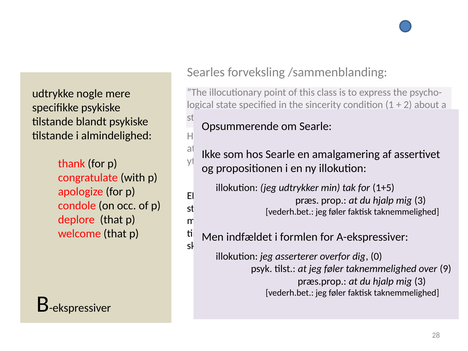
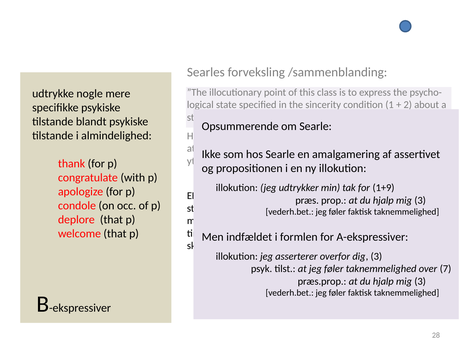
1+5: 1+5 -> 1+9 (384, 188)
dig 0: 0 -> 3 (376, 256)
9: 9 -> 7 (446, 269)
